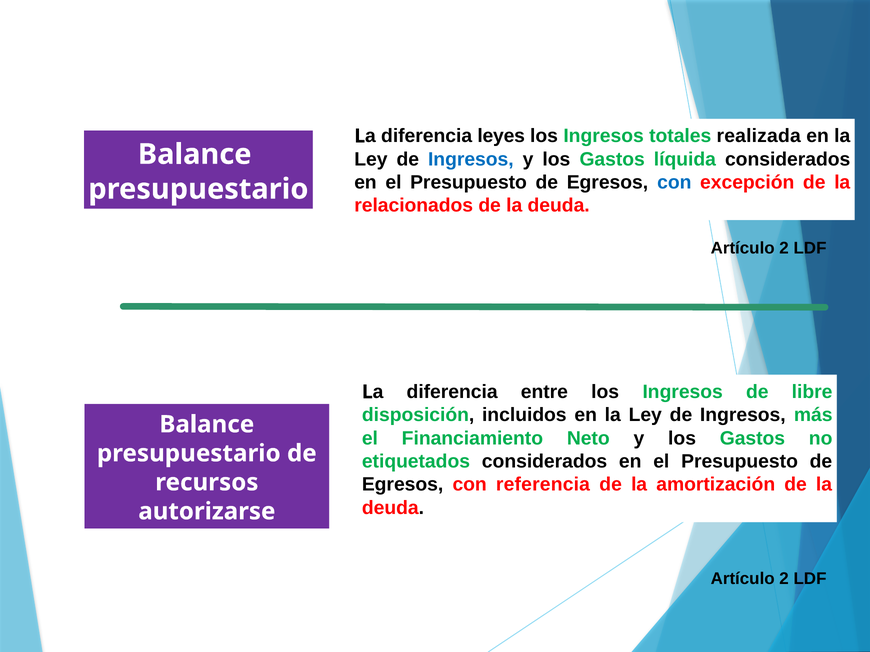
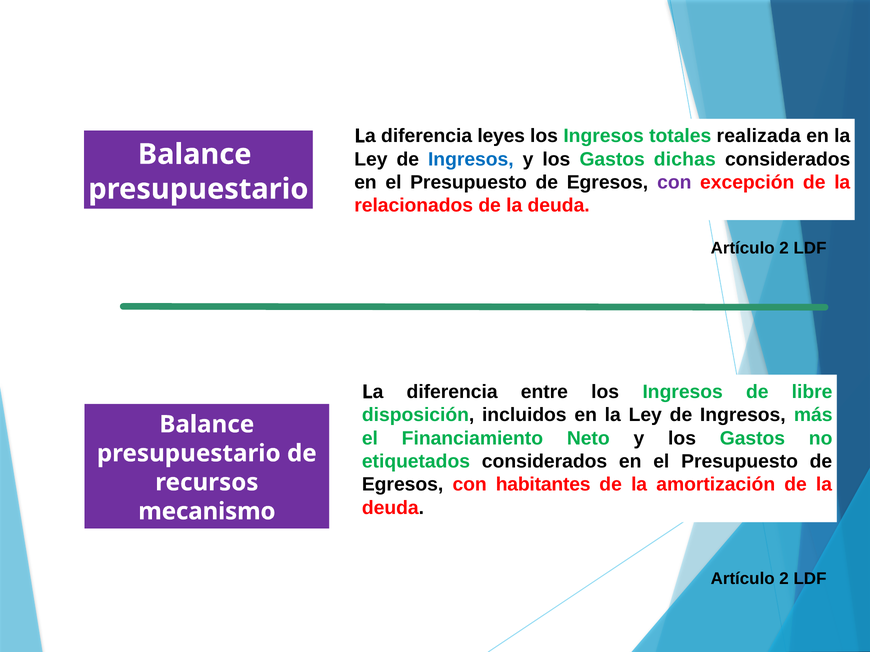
líquida: líquida -> dichas (685, 159)
con colour: blue -> purple (674, 182)
referencia: referencia -> habitantes (543, 485)
autorizarse: autorizarse -> mecanismo (207, 512)
